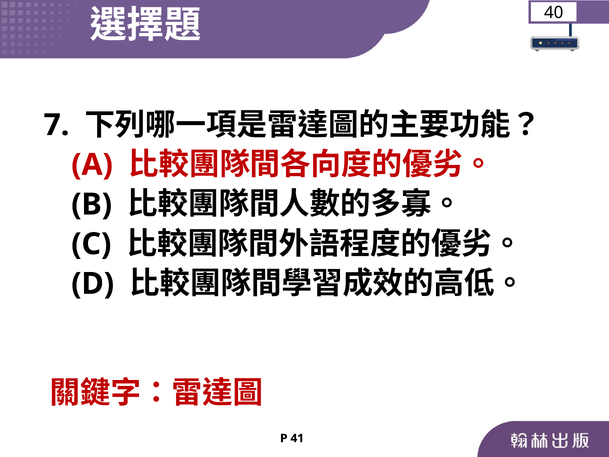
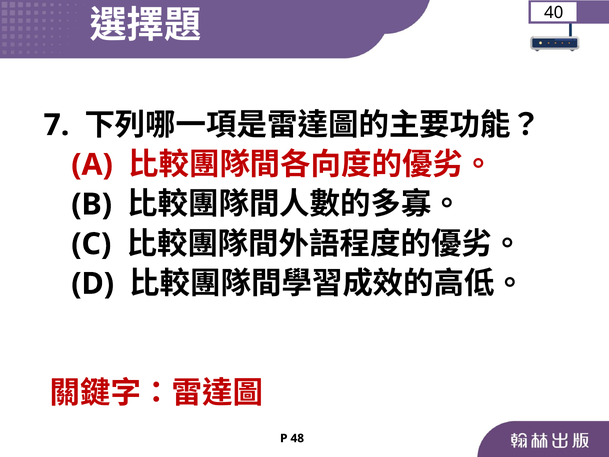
41: 41 -> 48 (297, 438)
